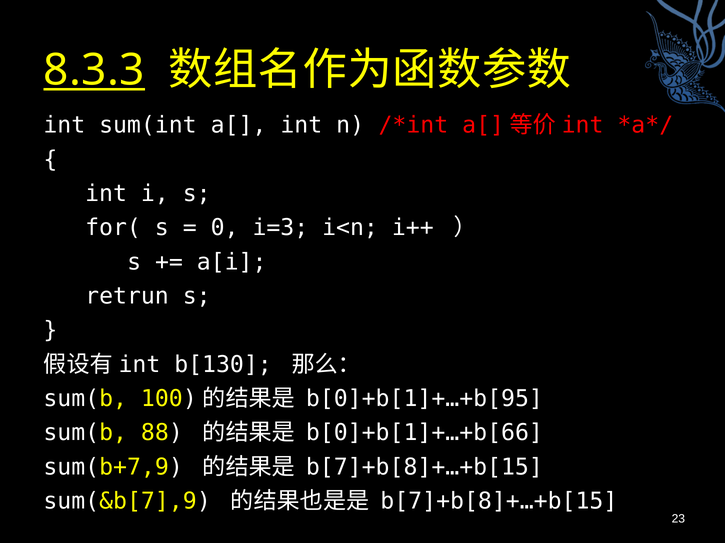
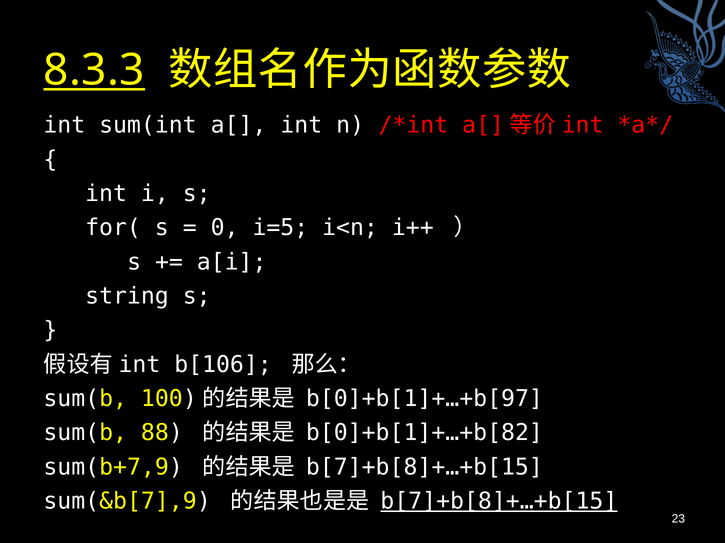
i=3: i=3 -> i=5 (280, 228)
retrun: retrun -> string (127, 296)
b[130: b[130 -> b[106 (223, 365)
b[0]+b[1]+…+b[95: b[0]+b[1]+…+b[95 -> b[0]+b[1]+…+b[97 (424, 399)
b[0]+b[1]+…+b[66: b[0]+b[1]+…+b[66 -> b[0]+b[1]+…+b[82 (424, 433)
b[7]+b[8]+…+b[15 underline: none -> present (499, 502)
